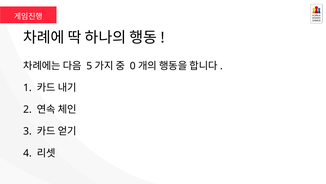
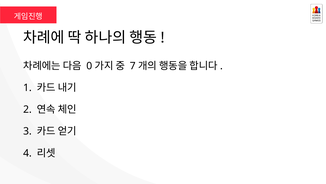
5: 5 -> 0 (89, 66)
0: 0 -> 7 (133, 66)
